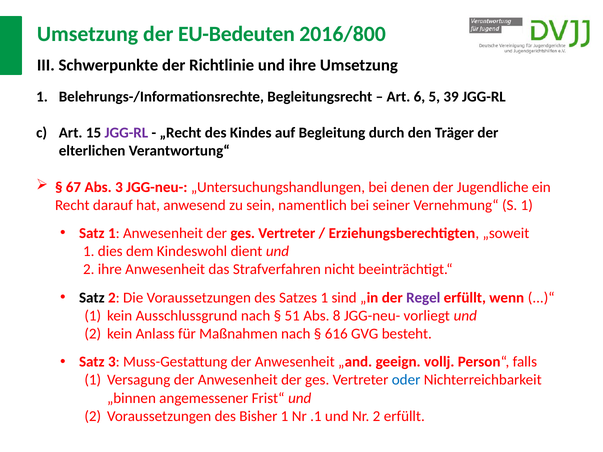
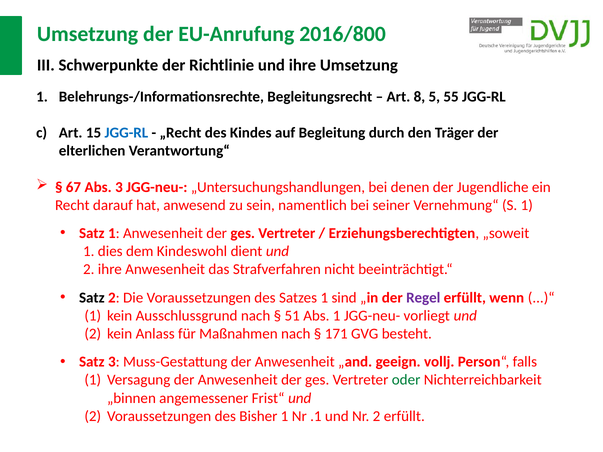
EU-Bedeuten: EU-Bedeuten -> EU-Anrufung (236, 34)
6: 6 -> 8 (419, 97)
39: 39 -> 55 (451, 97)
JGG-RL colour: purple -> blue (126, 133)
Abs 8: 8 -> 1 (337, 316)
616: 616 -> 171 (336, 334)
oder colour: blue -> green (406, 380)
